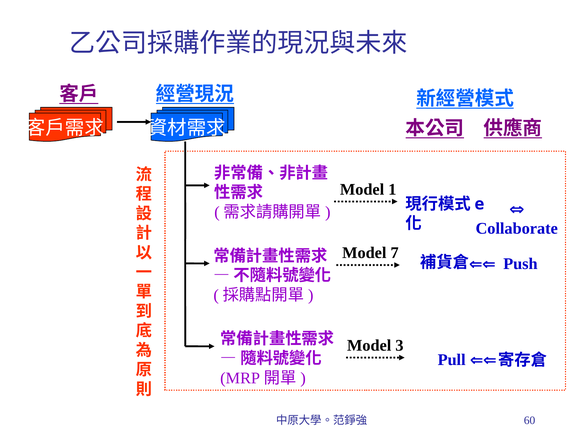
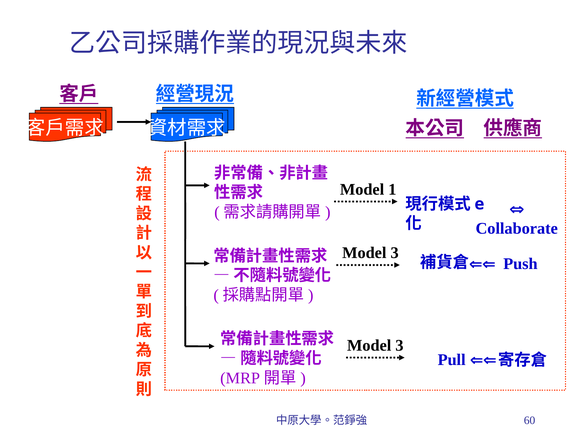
7: 7 -> 3 (395, 253)
